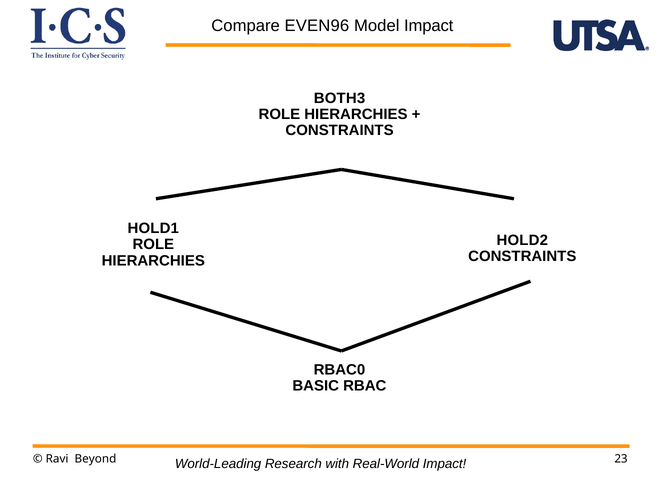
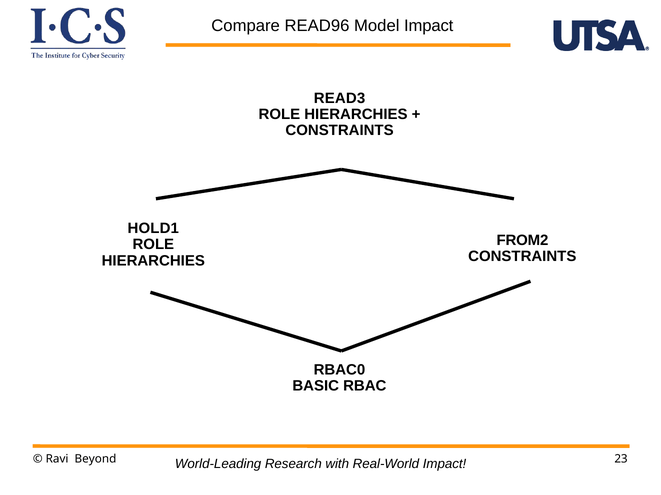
EVEN96: EVEN96 -> READ96 (317, 26)
BOTH3: BOTH3 -> READ3 (340, 98)
HOLD2: HOLD2 -> FROM2 (522, 240)
